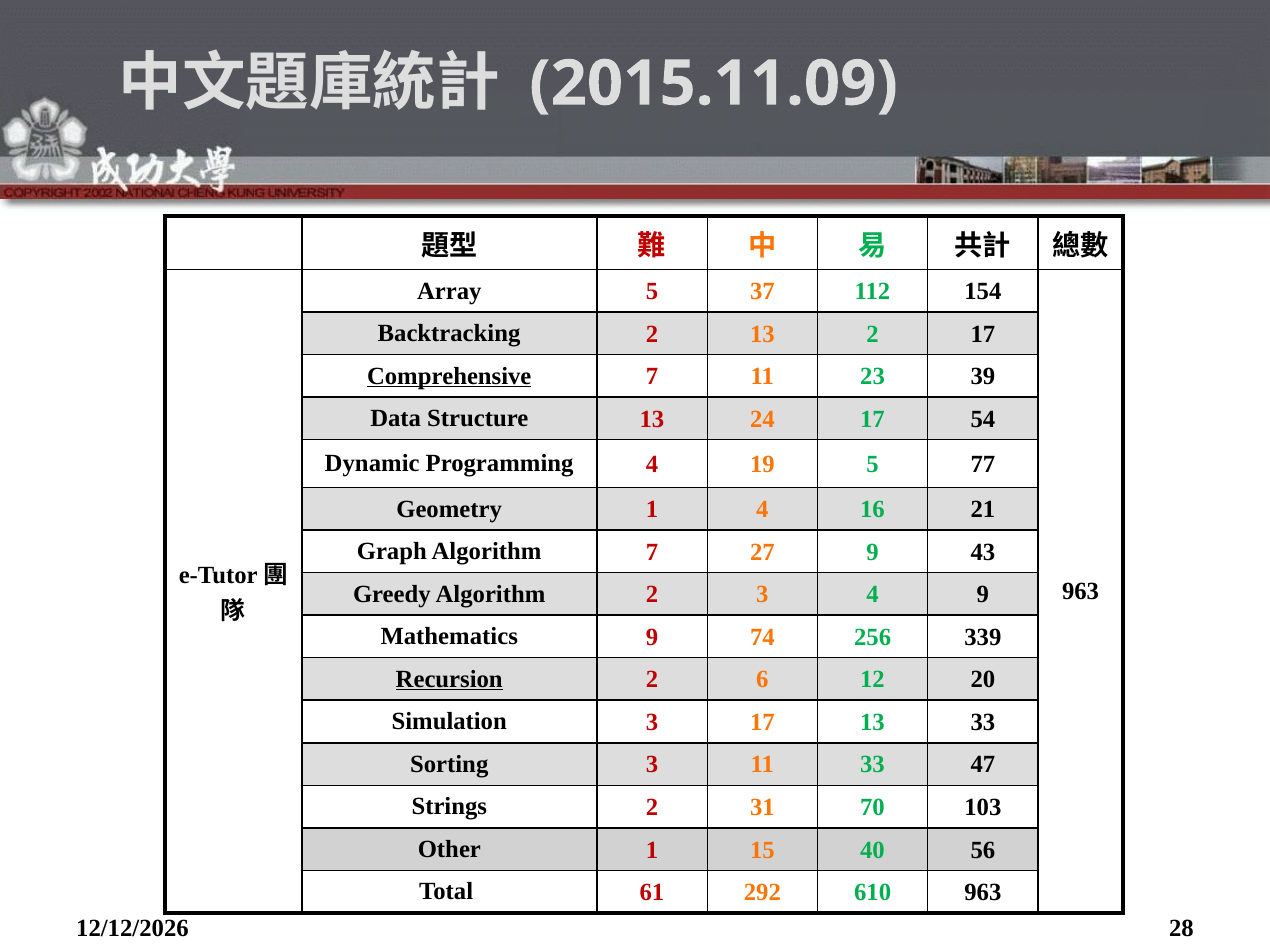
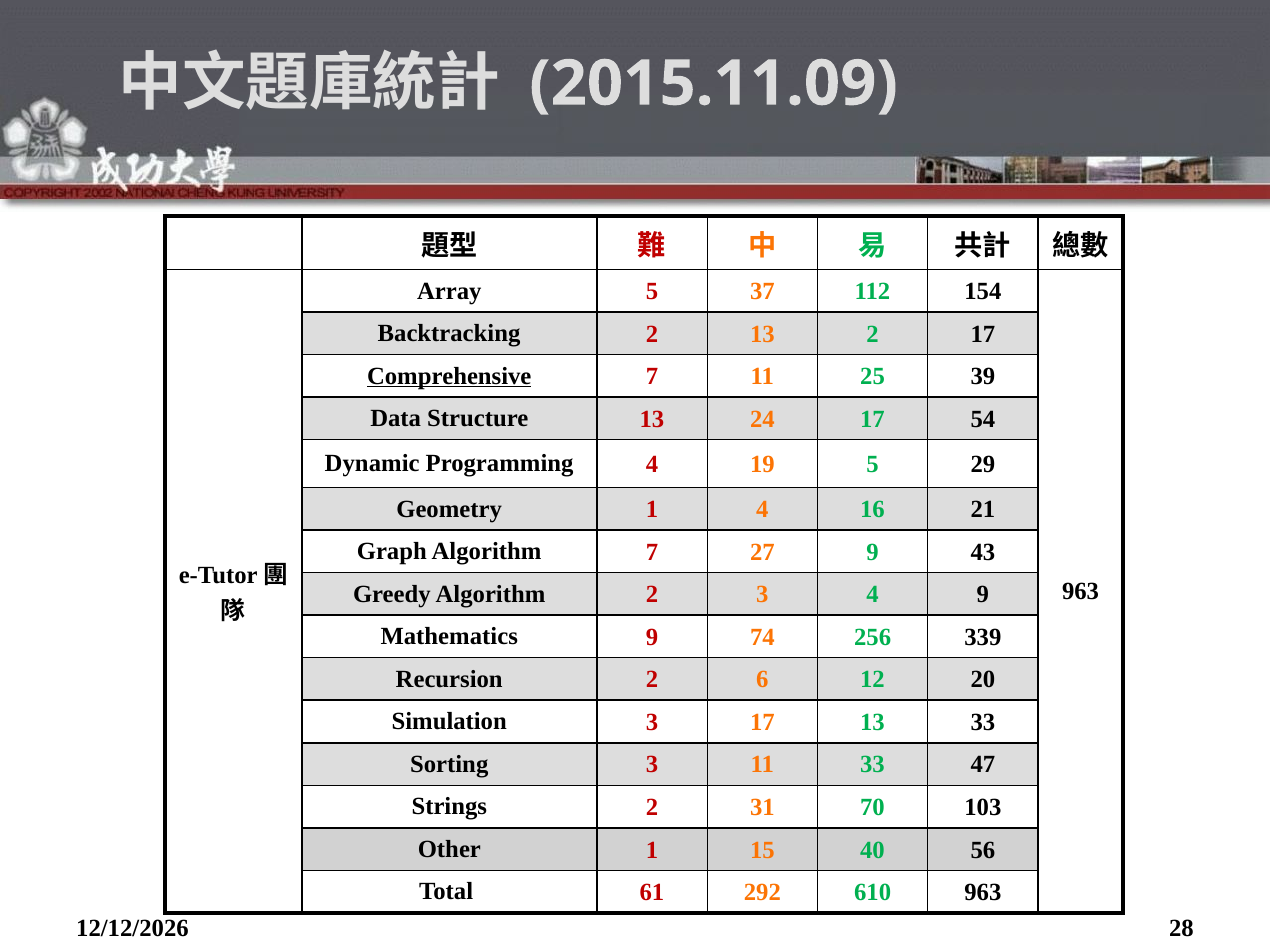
23: 23 -> 25 (873, 377)
77: 77 -> 29 (983, 465)
Recursion underline: present -> none (449, 679)
